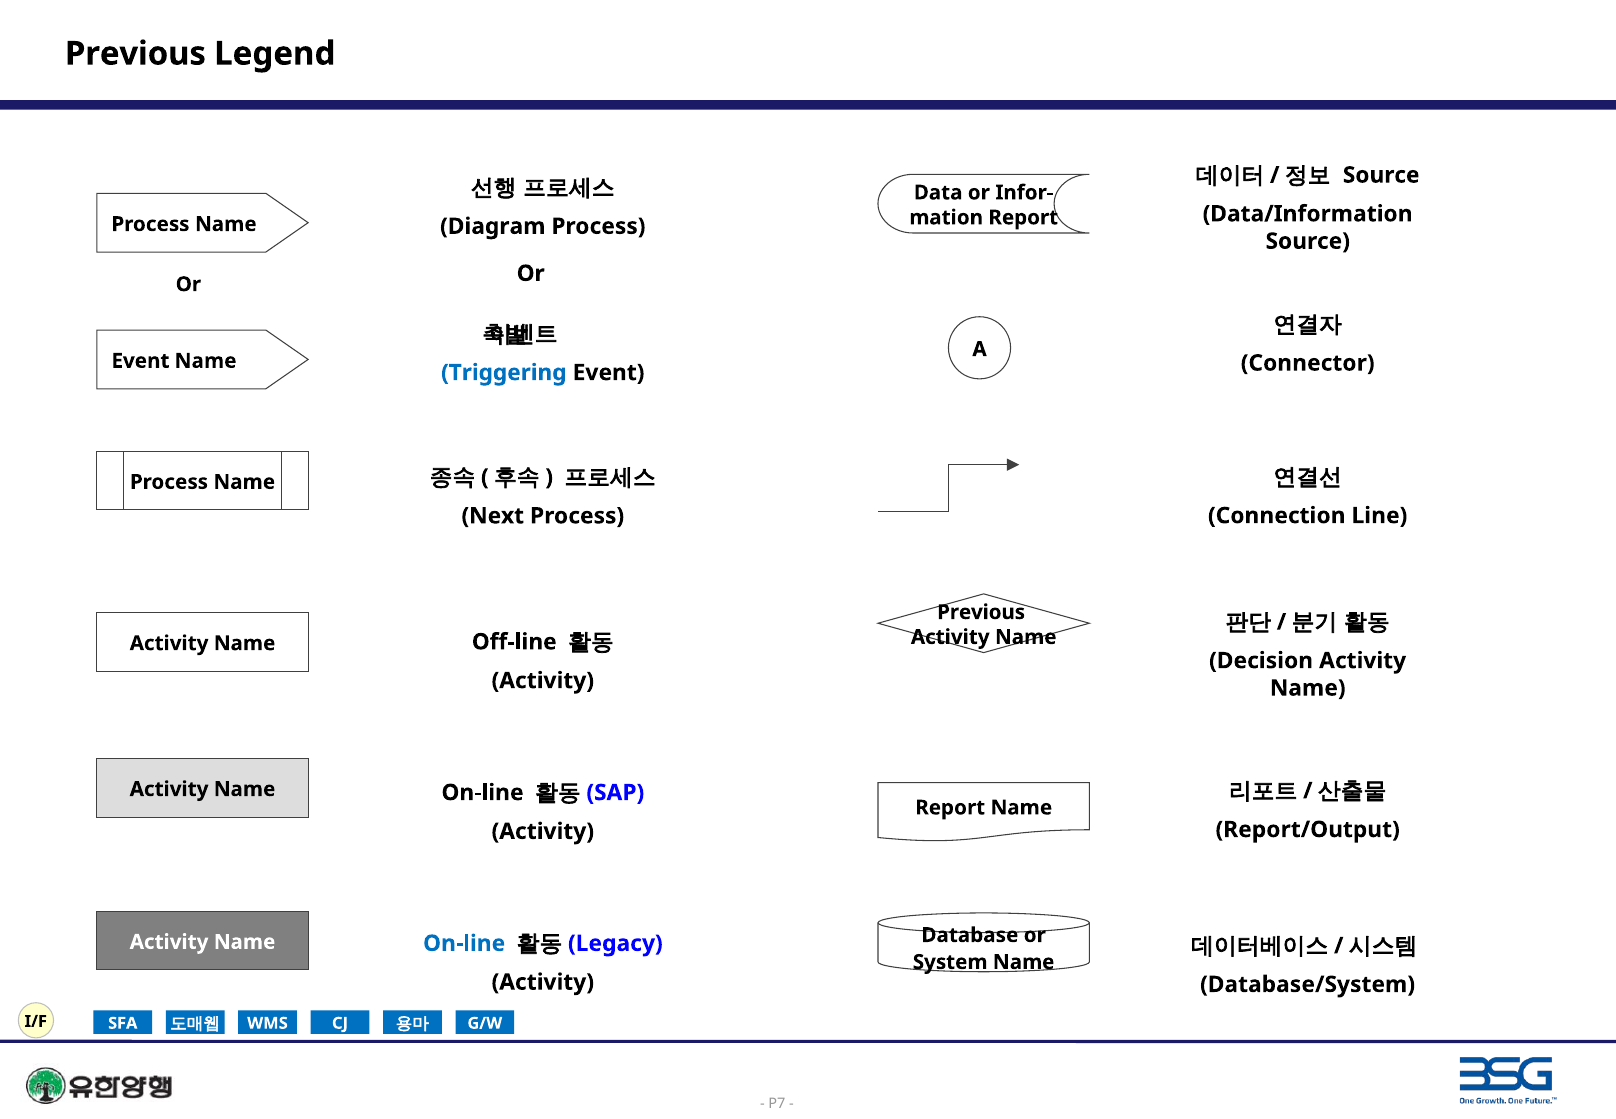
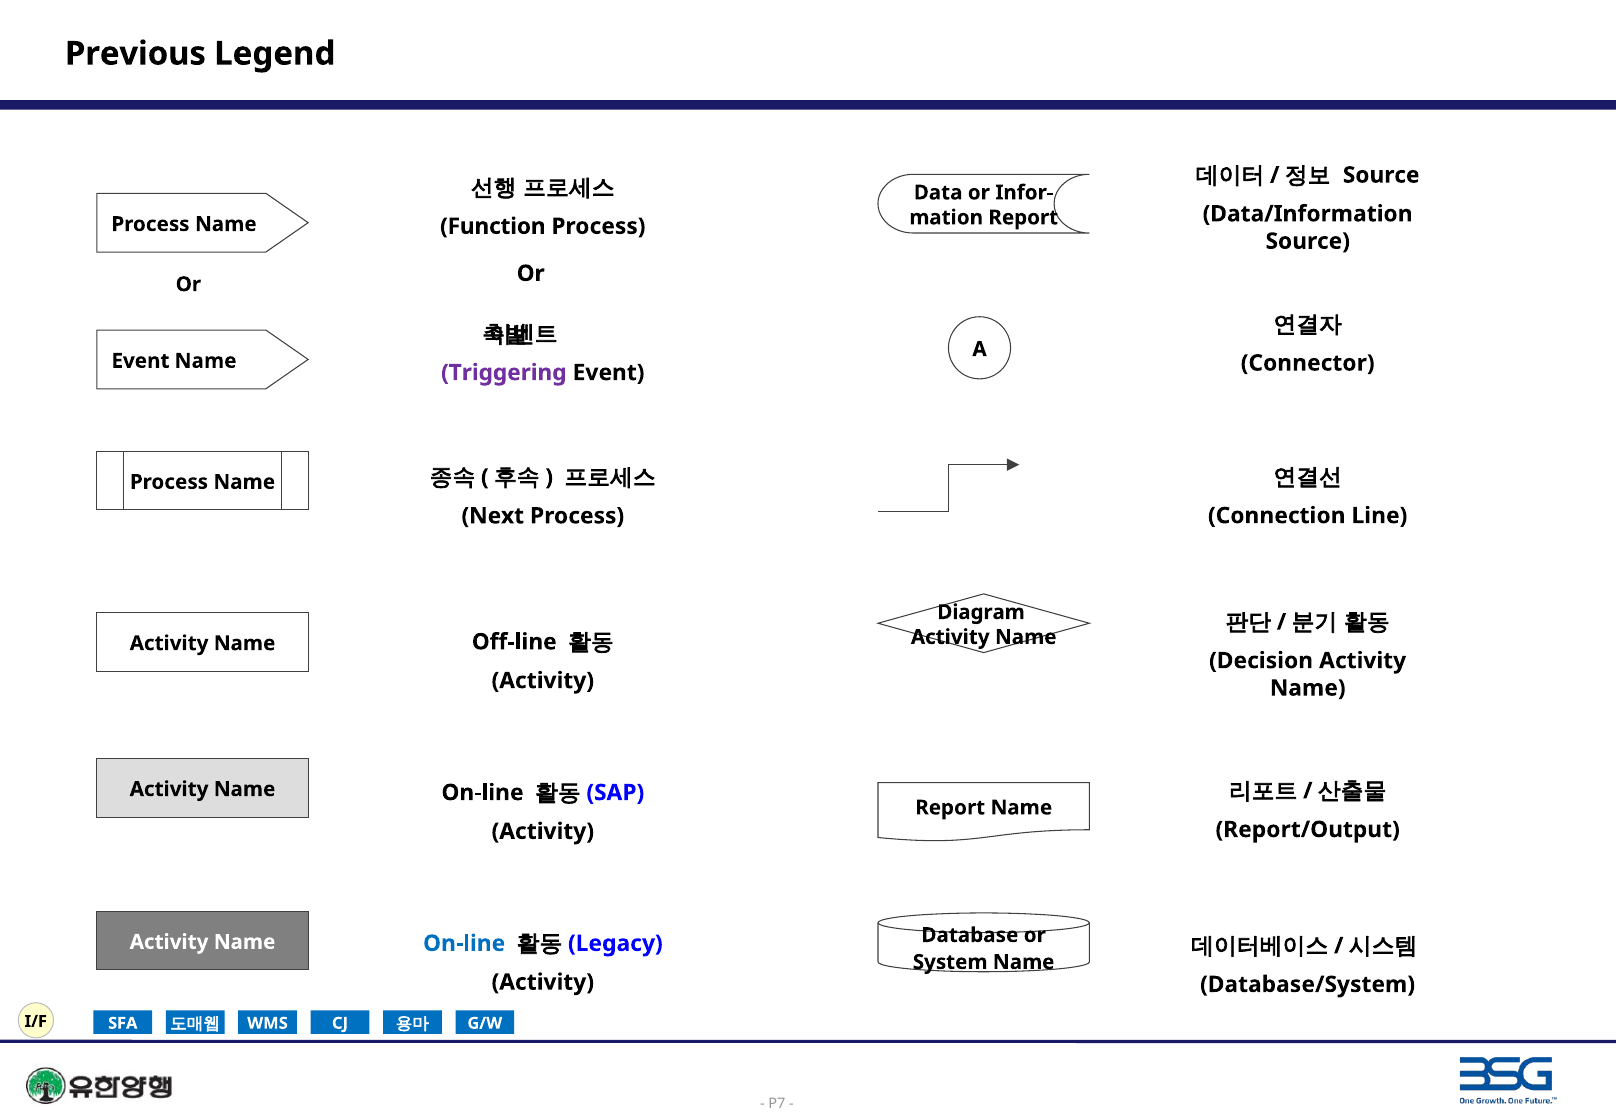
Diagram: Diagram -> Function (493, 226)
Triggering colour: blue -> purple (504, 373)
Previous: Previous -> Diagram (981, 612)
